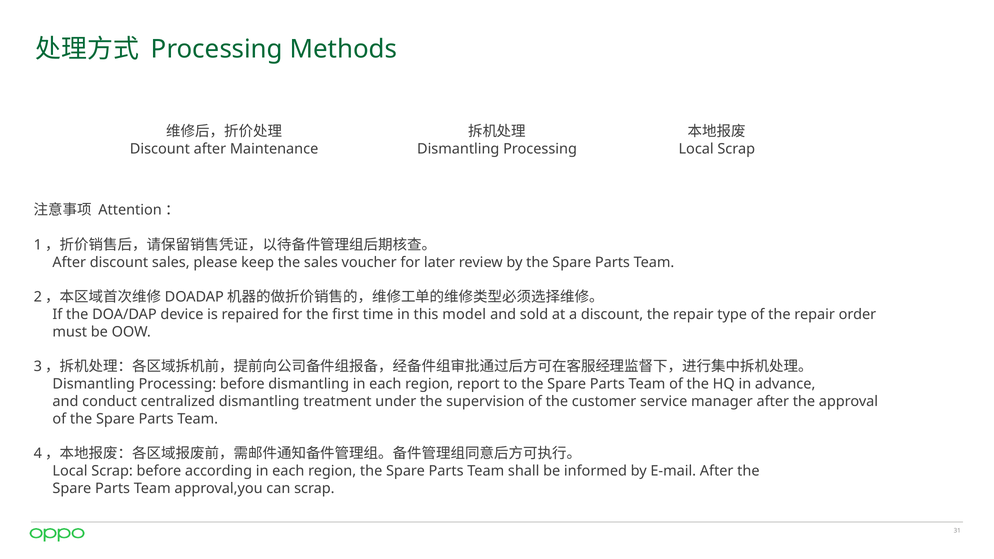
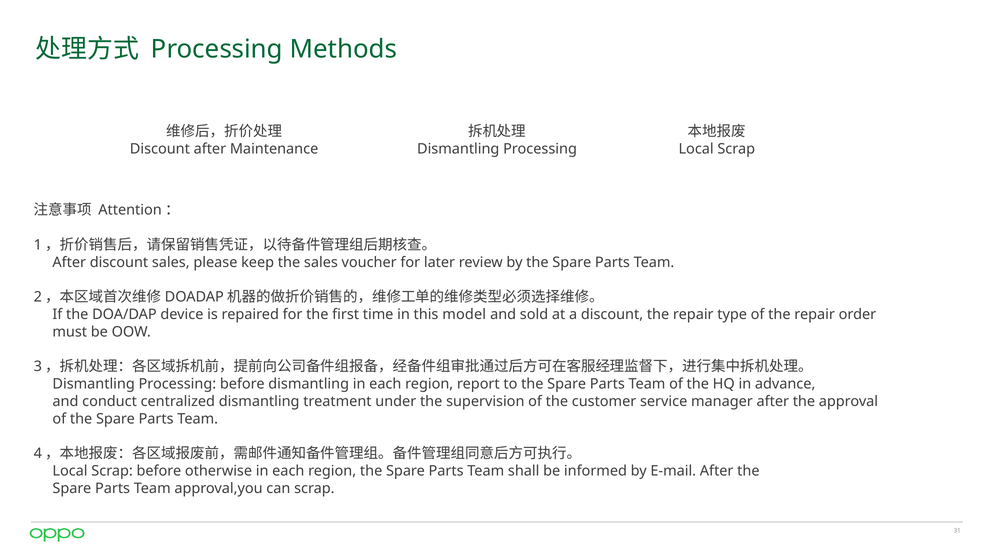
according: according -> otherwise (219, 471)
